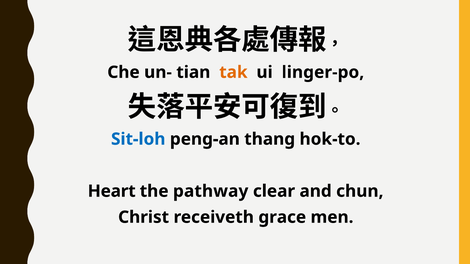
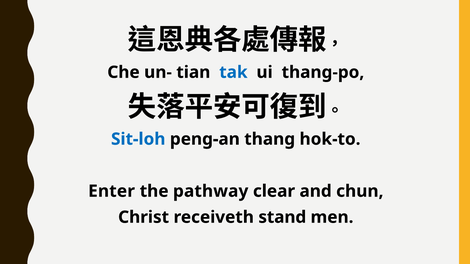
tak colour: orange -> blue (233, 72)
linger-po: linger-po -> thang-po (323, 72)
Heart: Heart -> Enter (112, 191)
grace: grace -> stand (282, 217)
